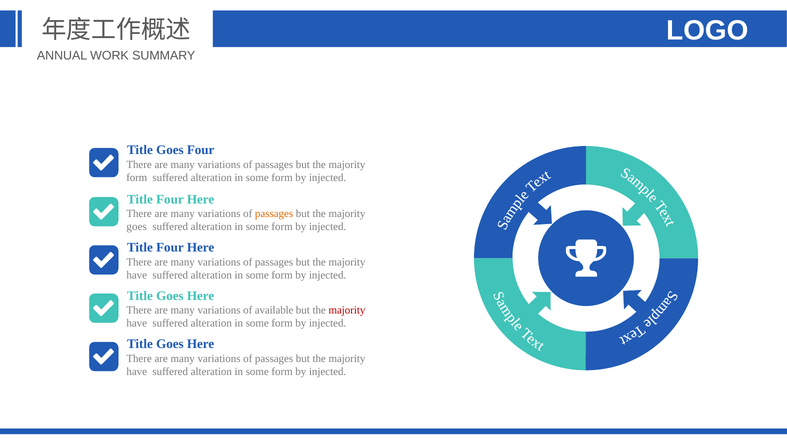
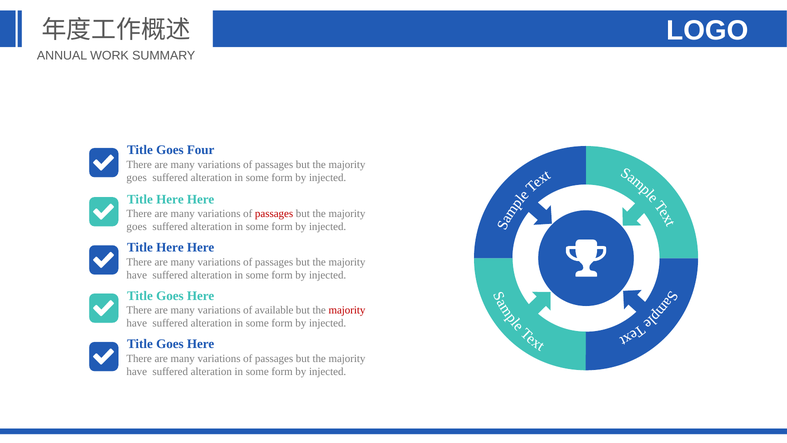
form: form -> goes (137, 178)
Four: Four -> Here (170, 199)
passages colour: orange -> red (274, 214)
Four: Four -> Here (170, 247)
